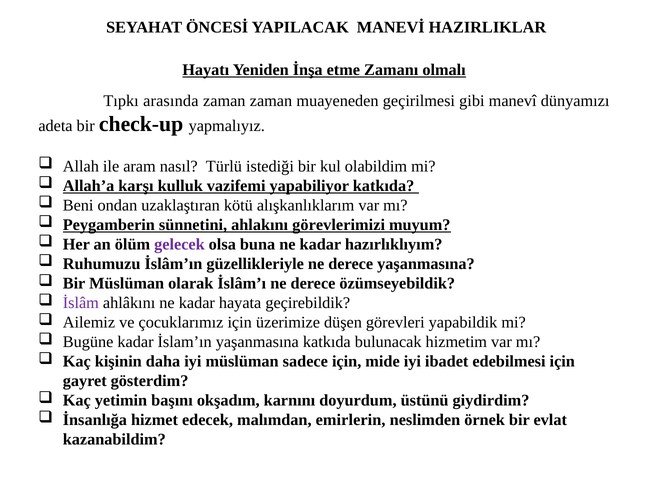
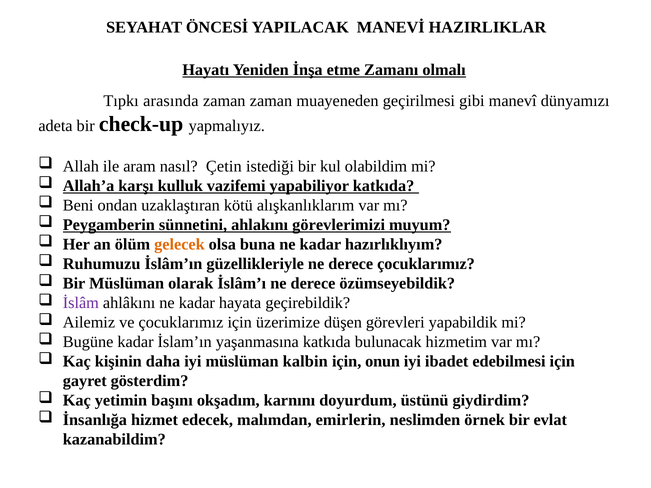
Türlü: Türlü -> Çetin (224, 166)
gelecek colour: purple -> orange (179, 244)
derece yaşanmasına: yaşanmasına -> çocuklarımız (426, 264)
sadece: sadece -> kalbin (305, 362)
mide: mide -> onun (383, 362)
